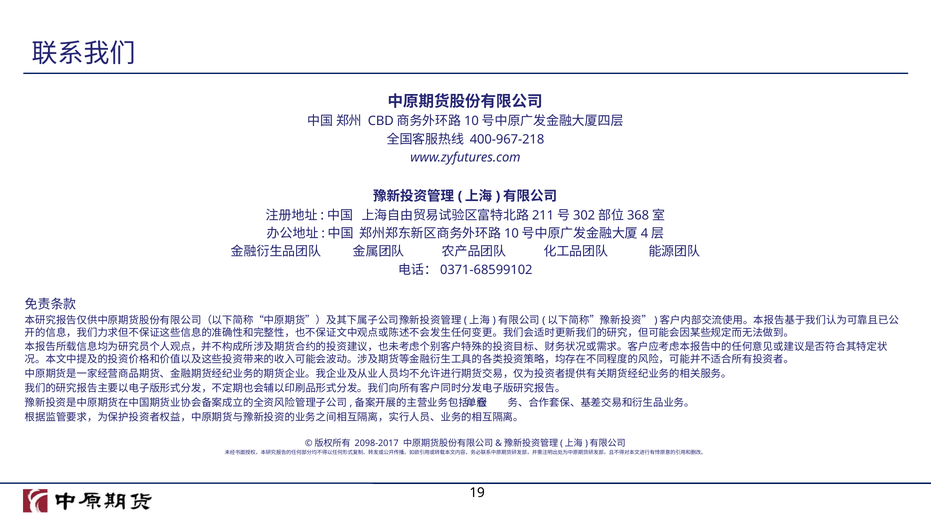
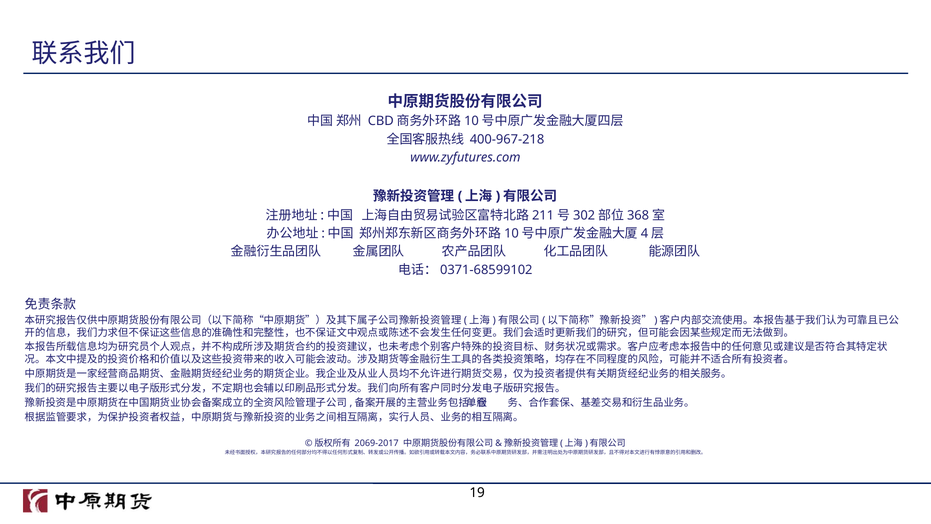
2098-2017: 2098-2017 -> 2069-2017 (377, 443)
